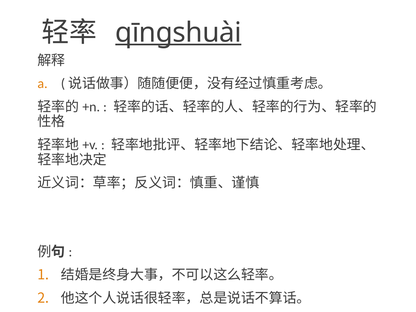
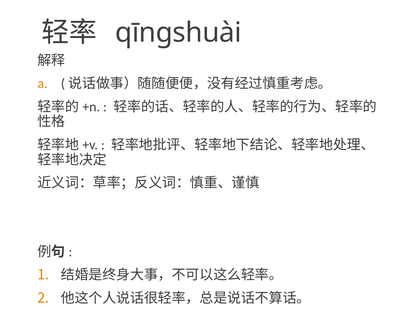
qīngshuài underline: present -> none (178, 33)
